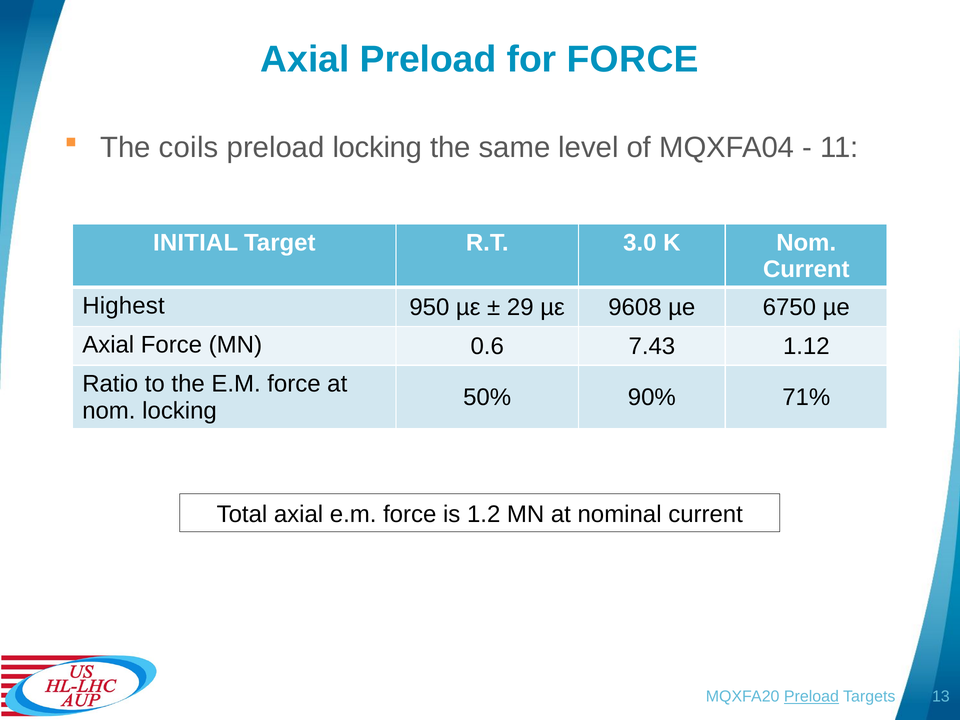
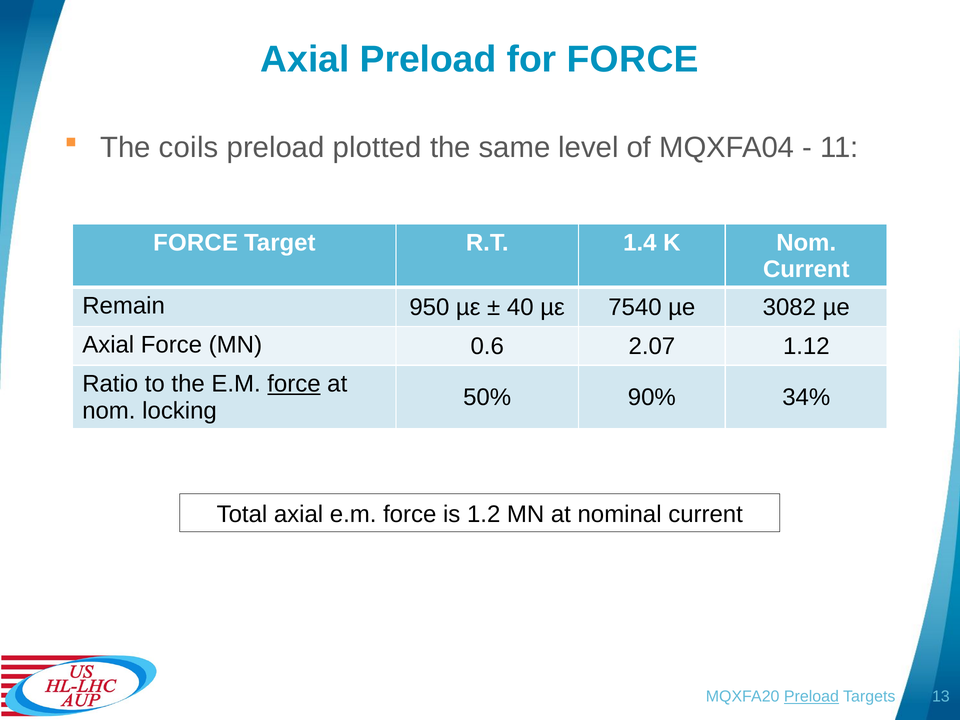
preload locking: locking -> plotted (377, 148)
INITIAL: INITIAL -> FORCE (196, 243)
3.0: 3.0 -> 1.4 (640, 243)
Highest: Highest -> Remain (124, 306)
29: 29 -> 40 (520, 307)
9608: 9608 -> 7540 (635, 307)
6750: 6750 -> 3082 (789, 307)
7.43: 7.43 -> 2.07 (652, 346)
force underline: none -> present (294, 384)
71%: 71% -> 34% (806, 397)
